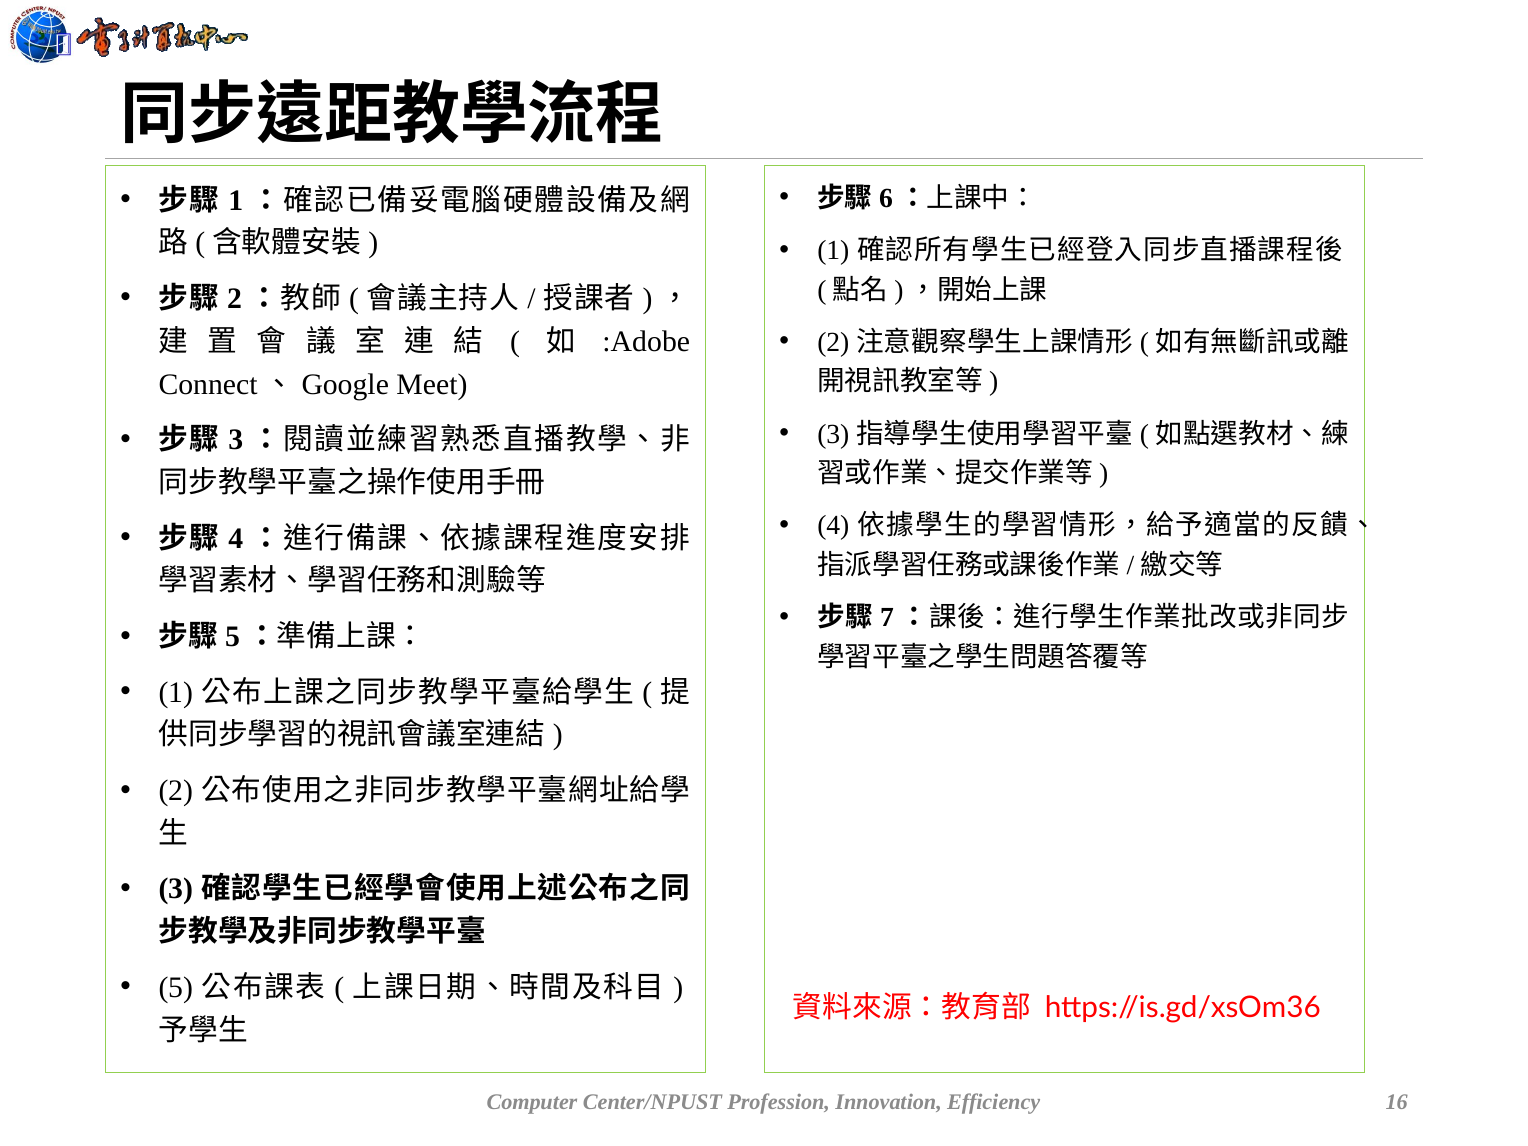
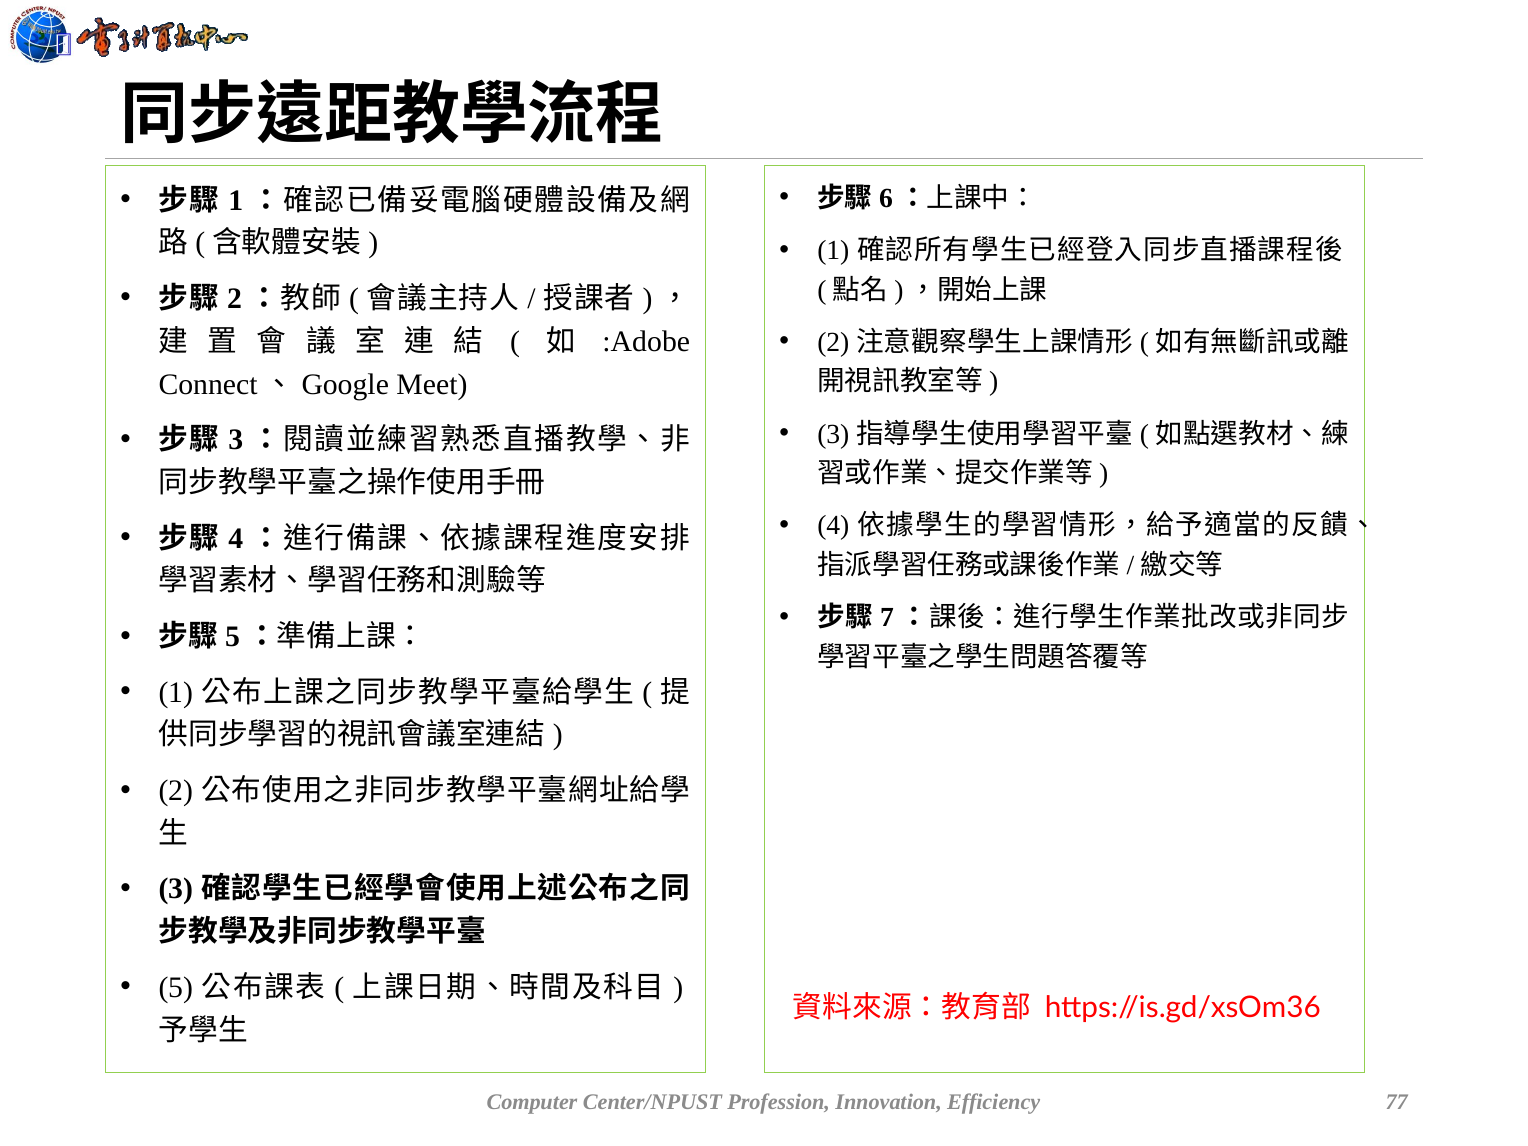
16: 16 -> 77 (1397, 1102)
